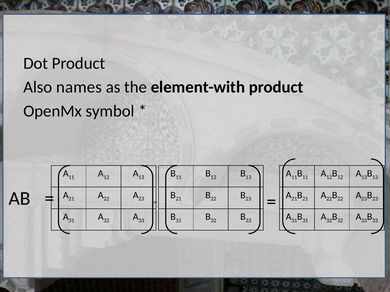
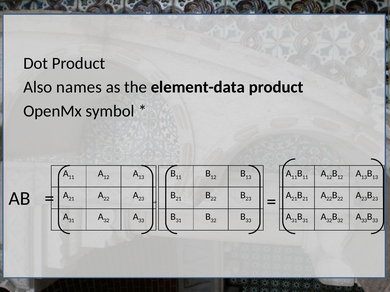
element-with: element-with -> element-data (198, 87)
